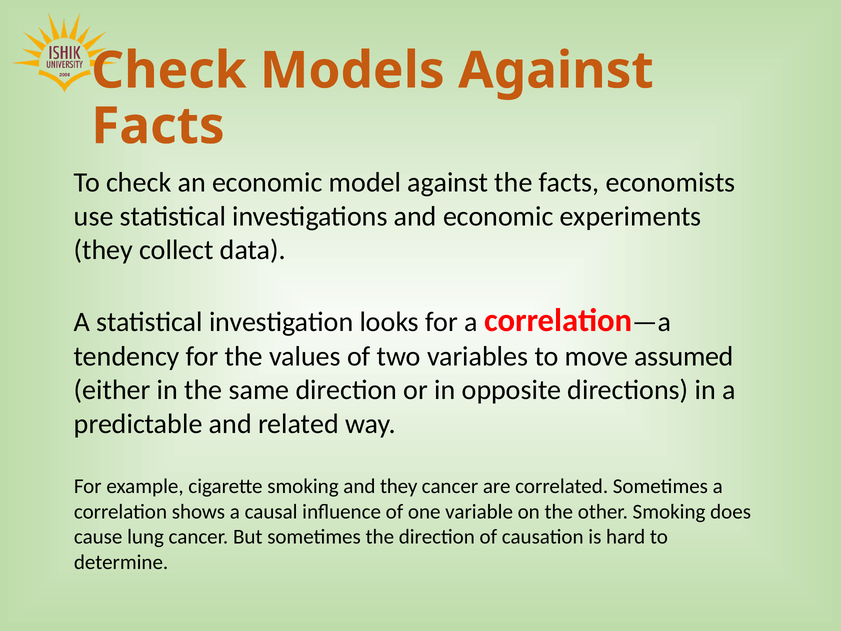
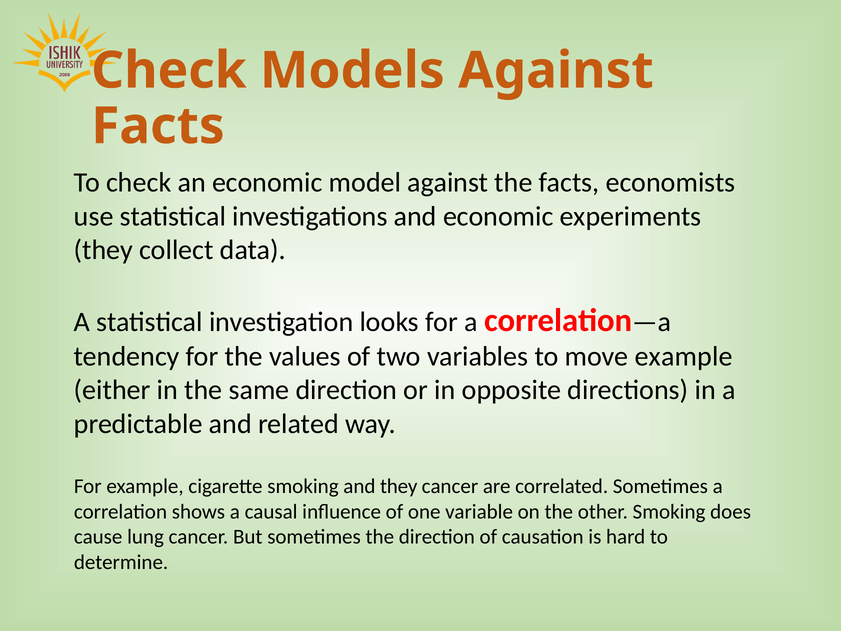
move assumed: assumed -> example (684, 356)
